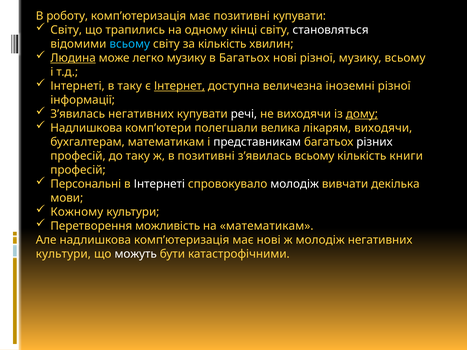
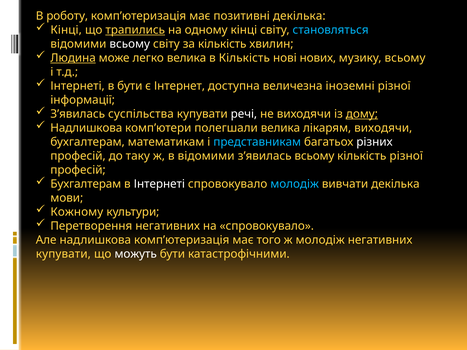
позитивні купувати: купувати -> декілька (299, 16)
Світу: Світу -> Кінці (66, 30)
трапились underline: none -> present (135, 30)
становляться colour: white -> light blue (331, 30)
всьому colour: light blue -> white (130, 44)
легко музику: музику -> велика (187, 58)
в Багатьох: Багатьох -> Кількість (244, 58)
нові різної: різної -> нових (318, 58)
в таку: таку -> бути (130, 86)
Інтернет underline: present -> none (179, 86)
З’явилась негативних: негативних -> суспільства (141, 114)
представникам colour: white -> light blue (257, 142)
в позитивні: позитивні -> відомими (206, 156)
кількість книги: книги -> різної (406, 156)
Персональні: Персональні -> Бухгалтерам (86, 184)
молодіж colour: white -> light blue (295, 184)
Перетворення можливість: можливість -> негативних (168, 226)
на математикам: математикам -> спровокувало (267, 226)
має нові: нові -> того (269, 240)
культури: культури -> купувати (63, 254)
